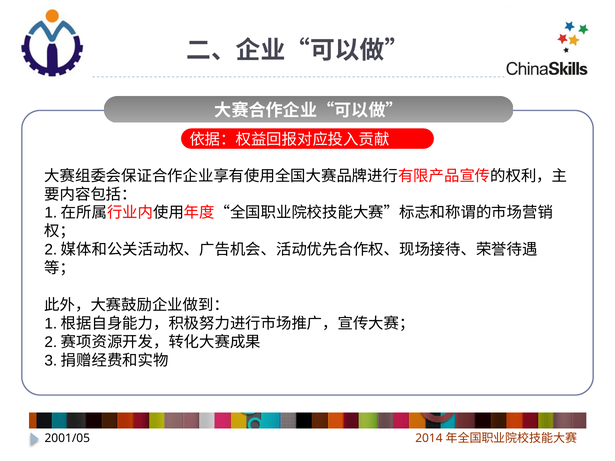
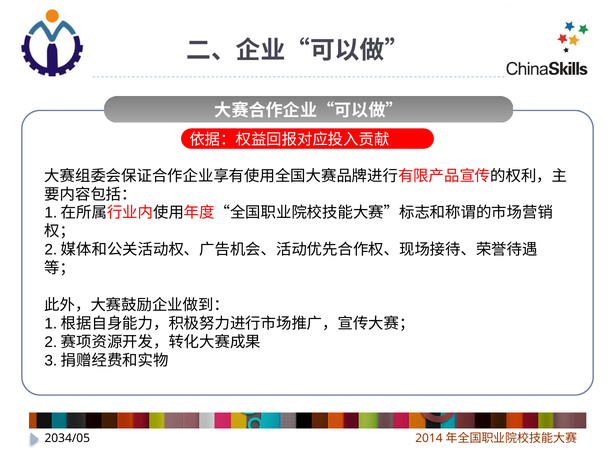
2001/05: 2001/05 -> 2034/05 (67, 439)
